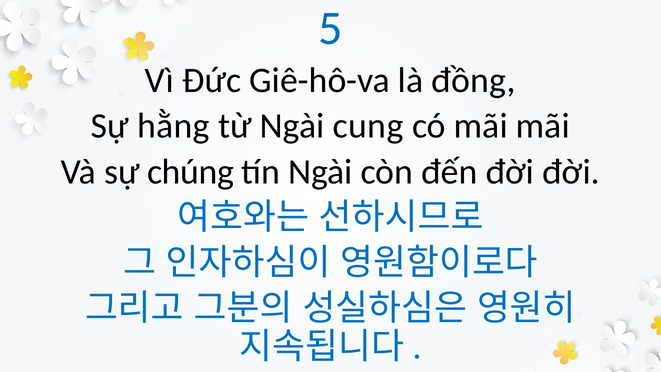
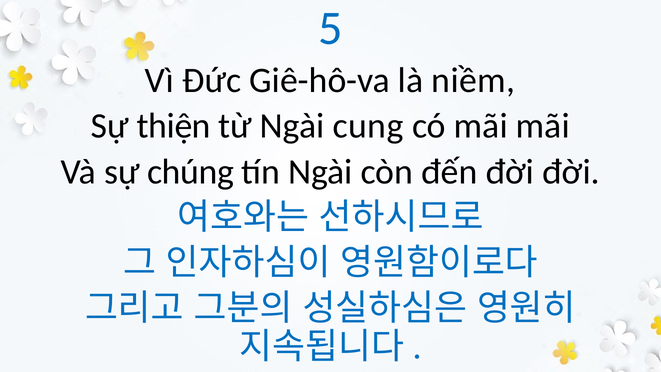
đồng: đồng -> niềm (473, 81)
hằng: hằng -> thiện (174, 126)
